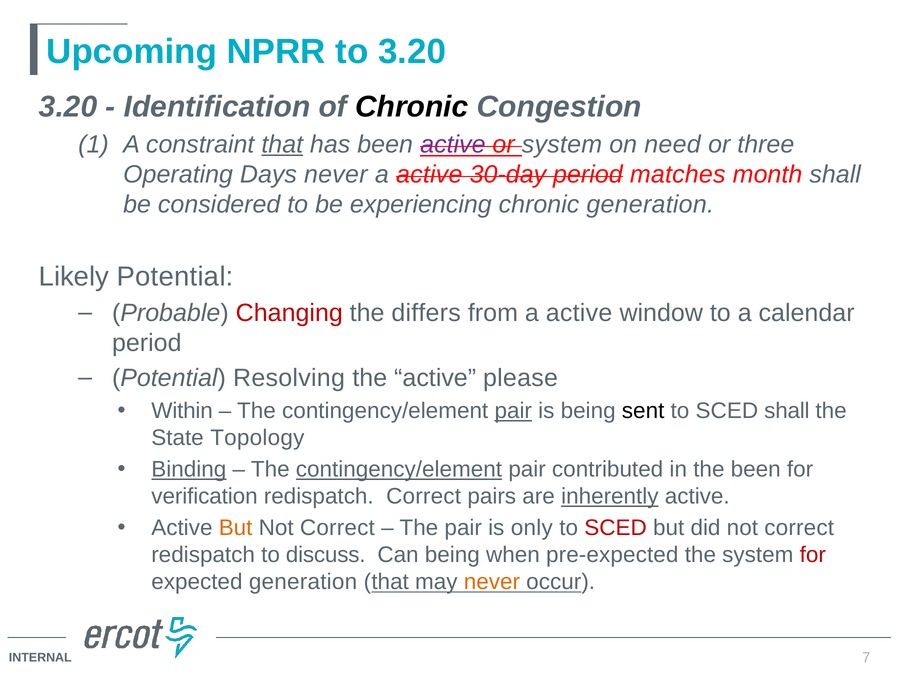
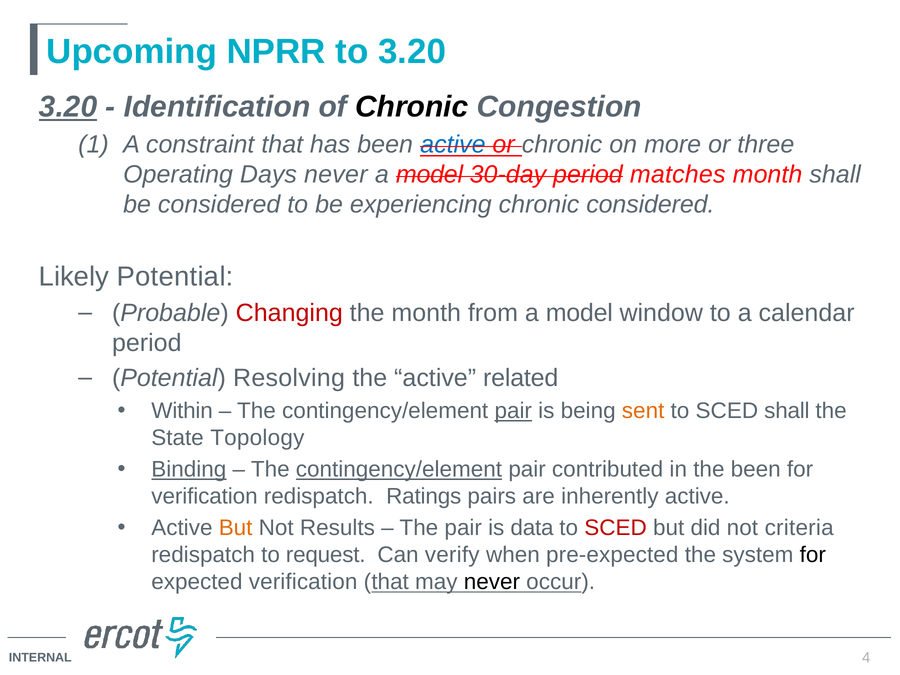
3.20 underline: none -> present (68, 107)
that underline: present -> none (282, 145)
active colour: purple -> blue (453, 145)
or system: system -> chronic (562, 145)
need: need -> more (673, 145)
active: active -> model (430, 175)
chronic generation: generation -> considered (650, 205)
the differs: differs -> month (426, 313)
from a active: active -> model (579, 313)
please: please -> related (521, 378)
sent colour: black -> orange (643, 411)
redispatch Correct: Correct -> Ratings (424, 497)
inherently underline: present -> none (610, 497)
Correct: Correct -> Results (337, 528)
only: only -> data (532, 528)
did not correct: correct -> criteria (799, 528)
discuss: discuss -> request (326, 555)
Can being: being -> verify (452, 555)
for colour: red -> black (813, 555)
expected generation: generation -> verification (303, 582)
never colour: orange -> black (492, 582)
7: 7 -> 4 (866, 658)
